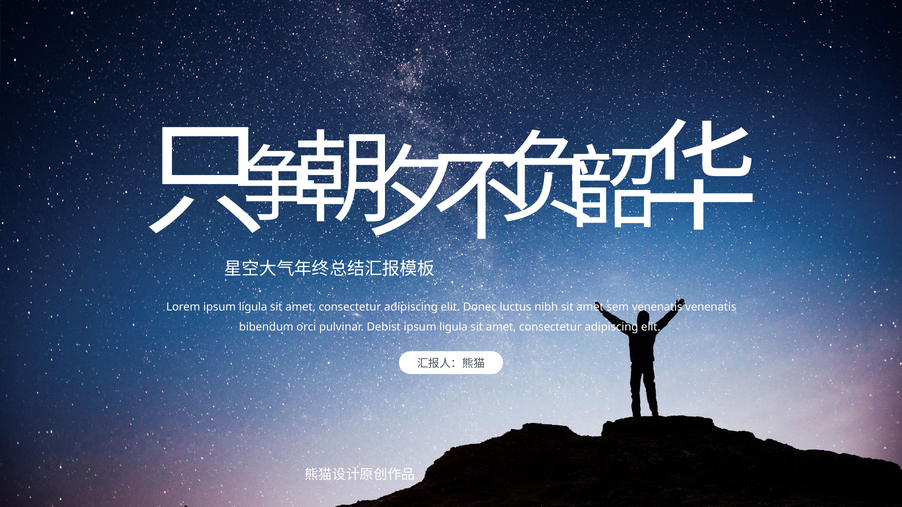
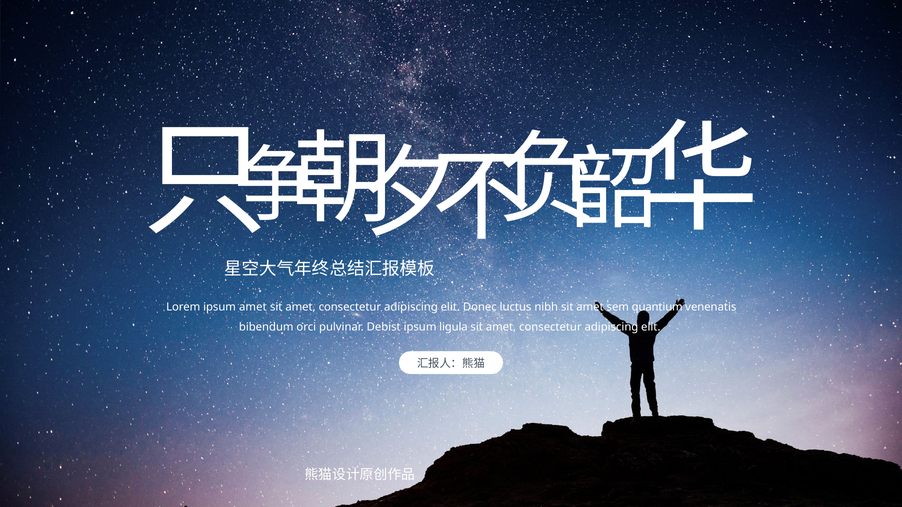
Lorem ipsum ligula: ligula -> amet (253, 307)
sem venenatis: venenatis -> quantium (657, 307)
